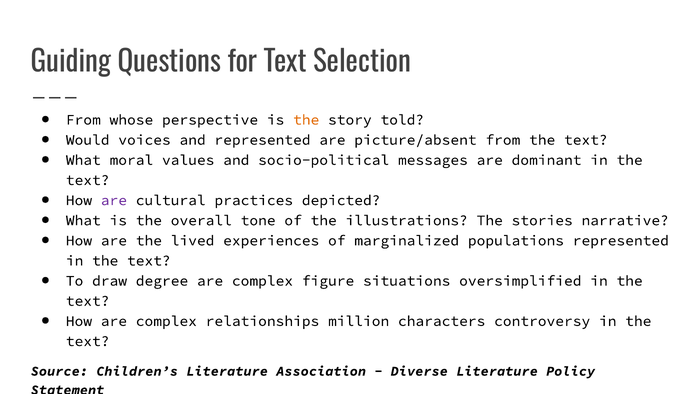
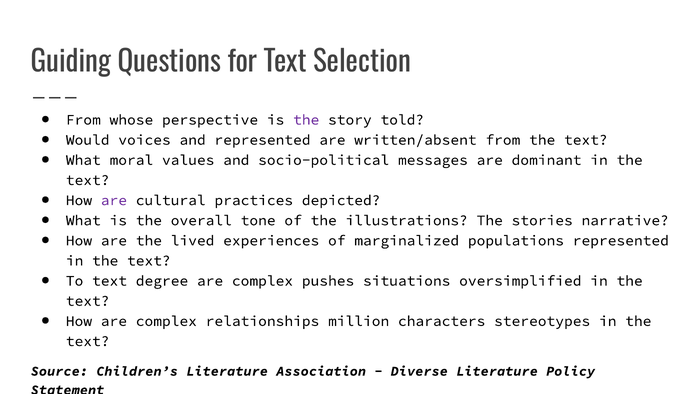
the colour: orange -> purple (306, 120)
picture/absent: picture/absent -> written/absent (415, 140)
To draw: draw -> text (110, 281)
figure: figure -> pushes (328, 281)
controversy: controversy -> stereotypes (542, 321)
